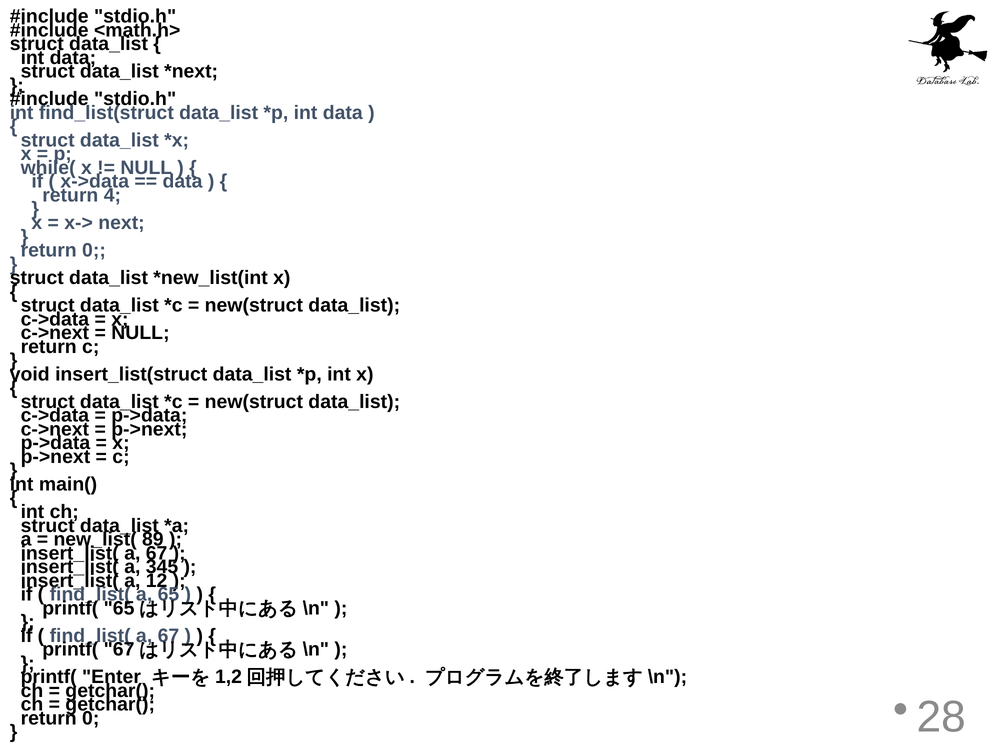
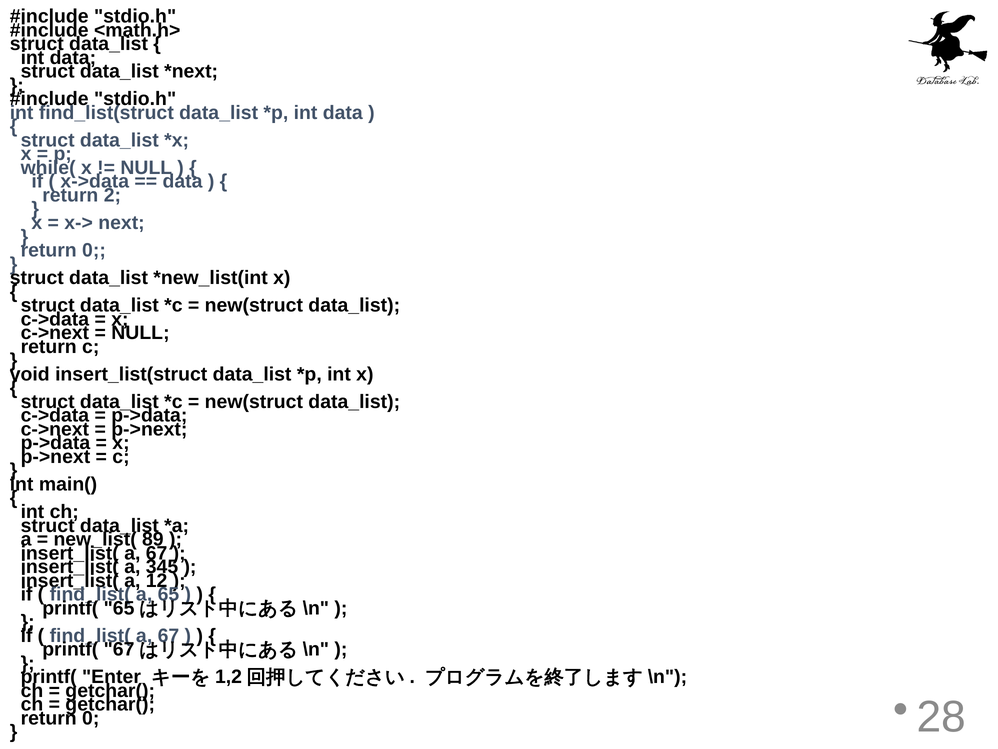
4: 4 -> 2 (112, 195)
